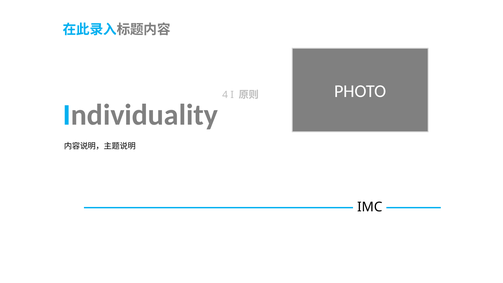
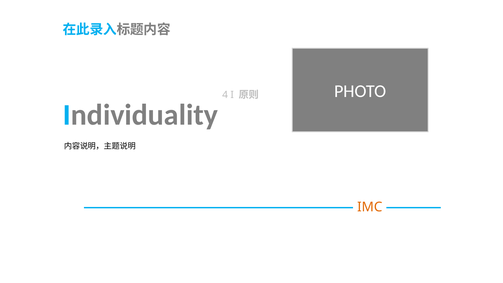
IMC colour: black -> orange (370, 207)
